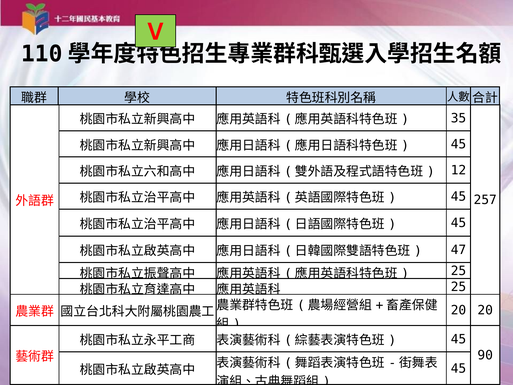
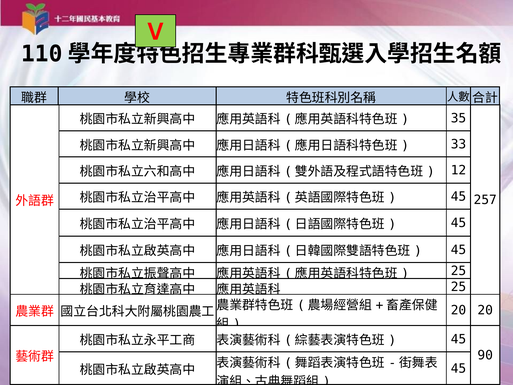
45: 45 -> 33 (458, 144)
47: 47 -> 45 (458, 250)
